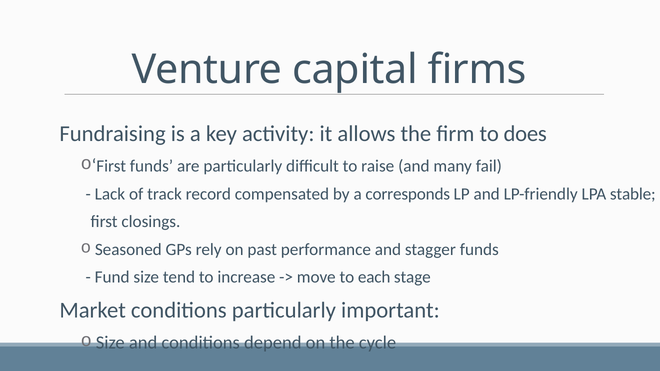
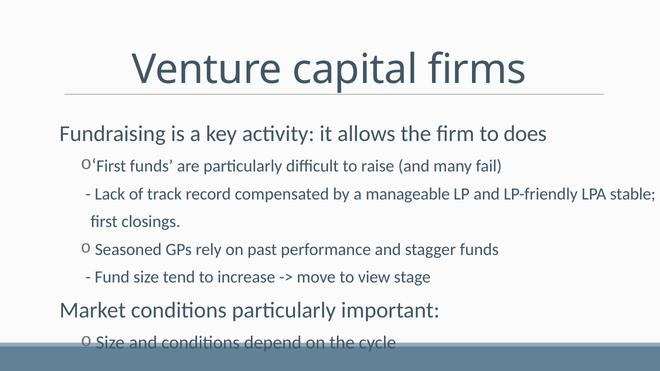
corresponds: corresponds -> manageable (408, 194)
each: each -> view (374, 277)
